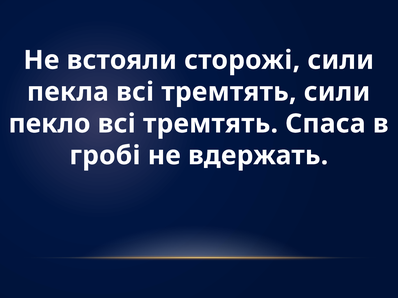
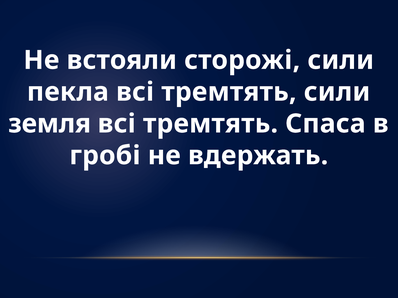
пекло: пекло -> земля (50, 124)
